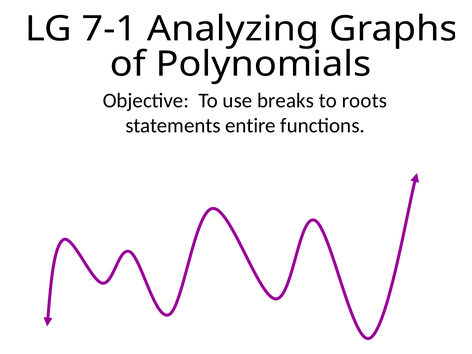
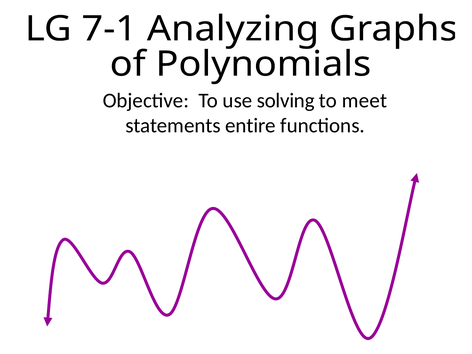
breaks: breaks -> solving (286, 101)
roots: roots -> meet (364, 101)
